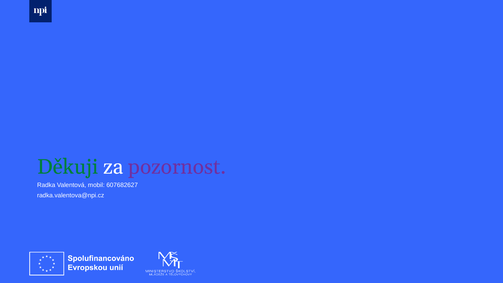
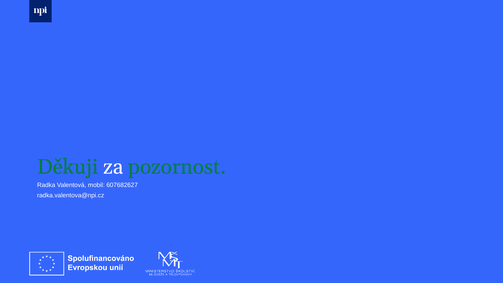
pozornost colour: purple -> green (177, 167)
